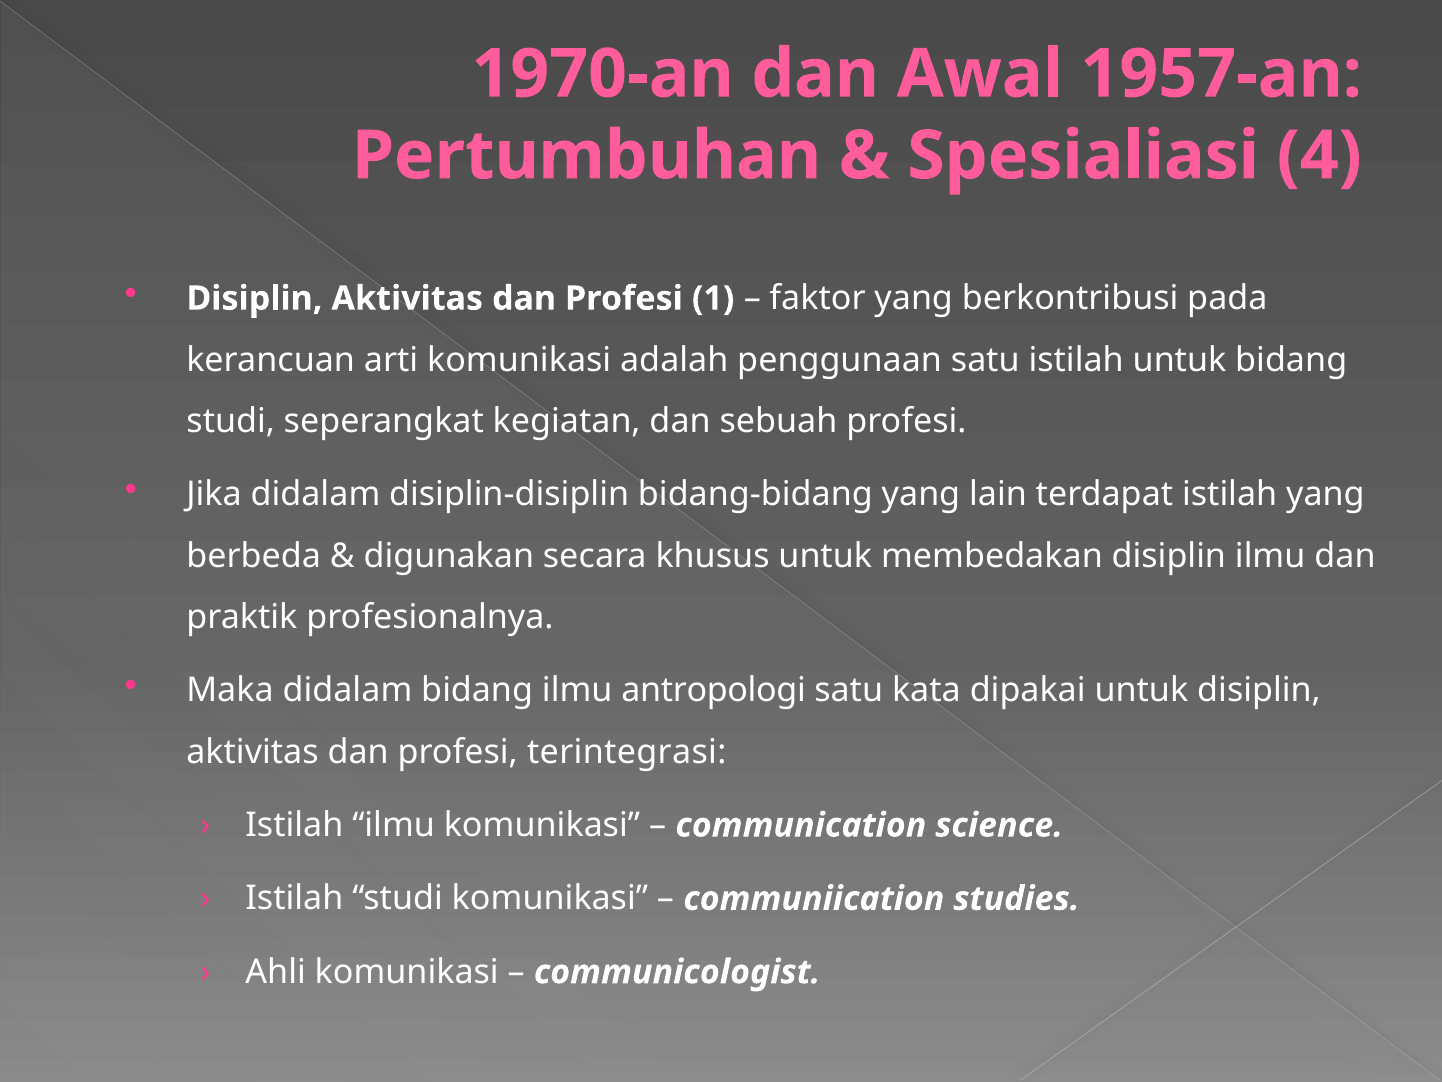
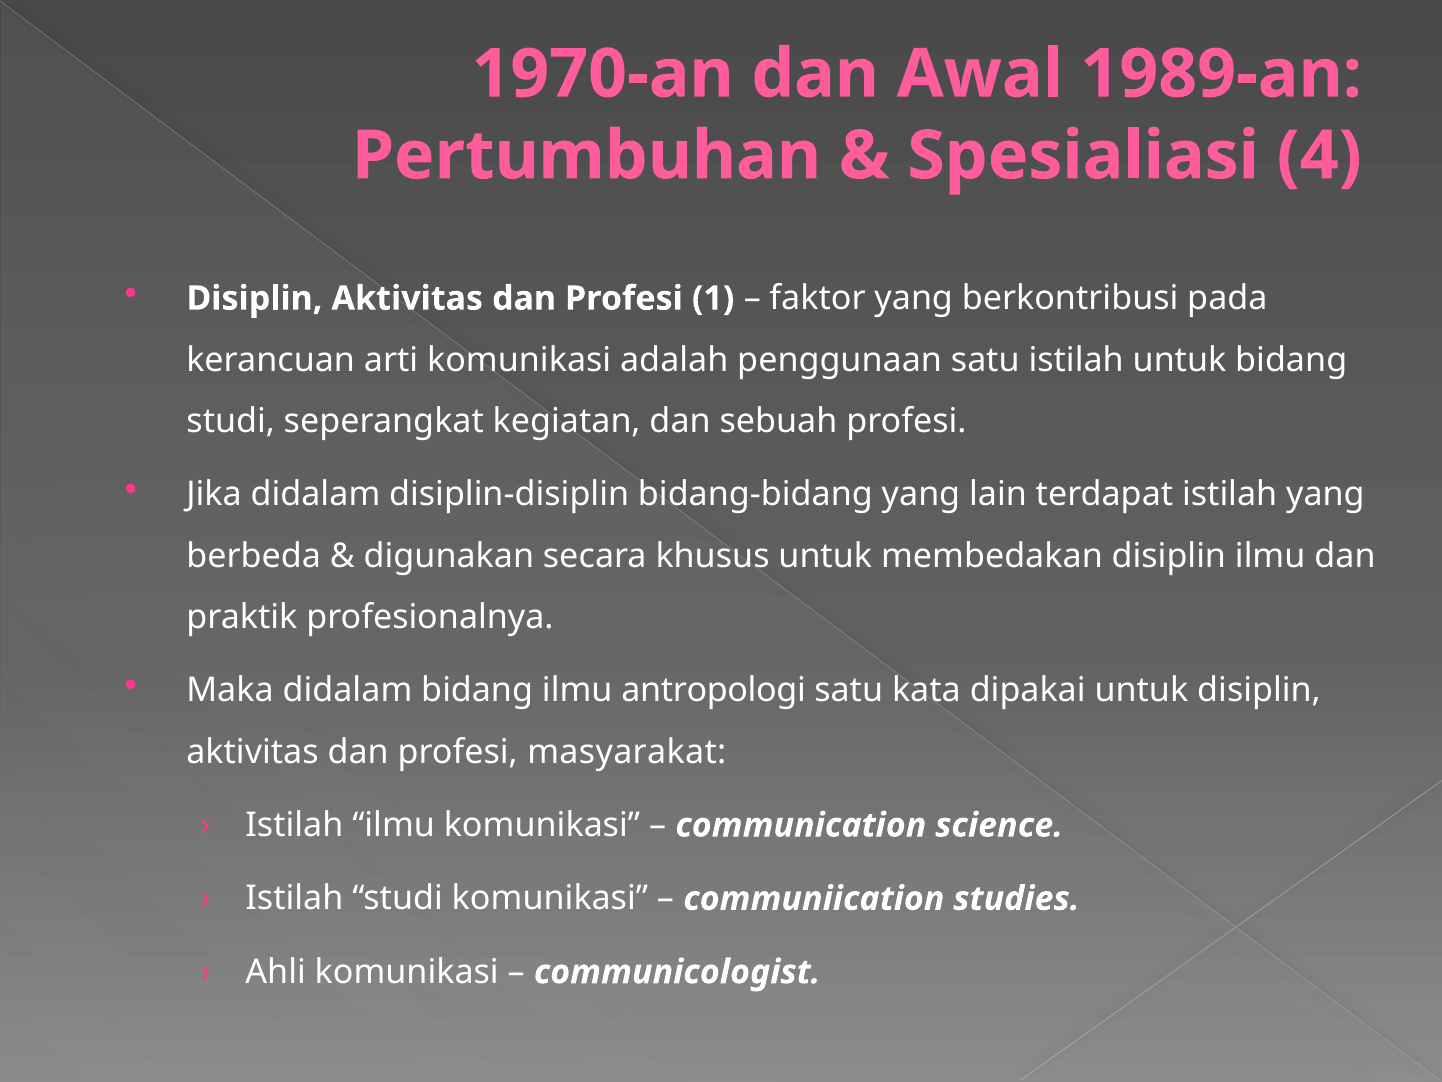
1957-an: 1957-an -> 1989-an (1221, 74)
terintegrasi: terintegrasi -> masyarakat (627, 752)
